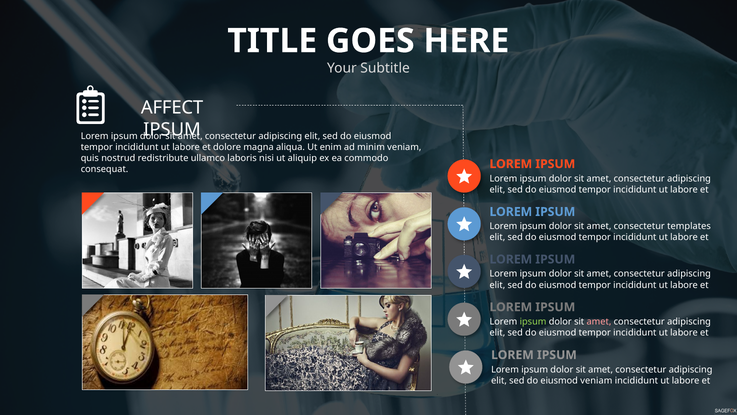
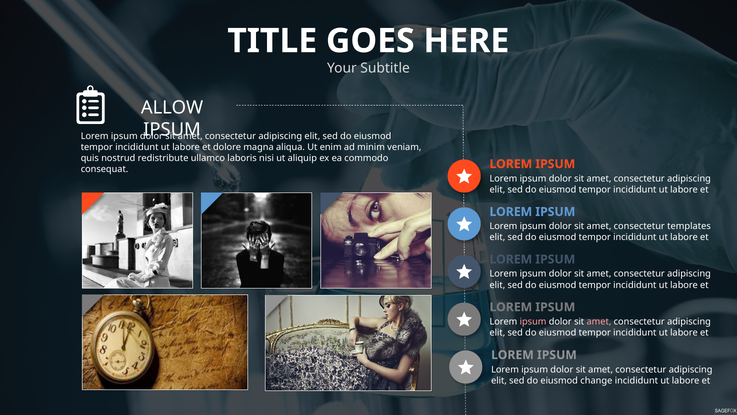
AFFECT: AFFECT -> ALLOW (172, 108)
ipsum colour: light green -> pink (533, 321)
eiusmod veniam: veniam -> change (596, 380)
